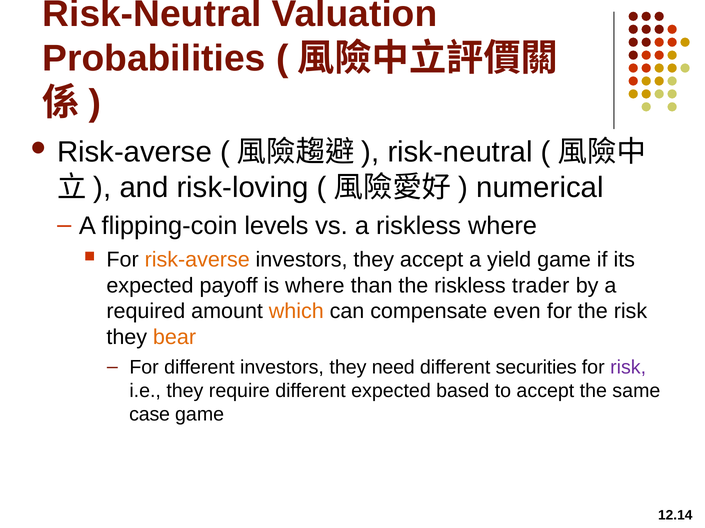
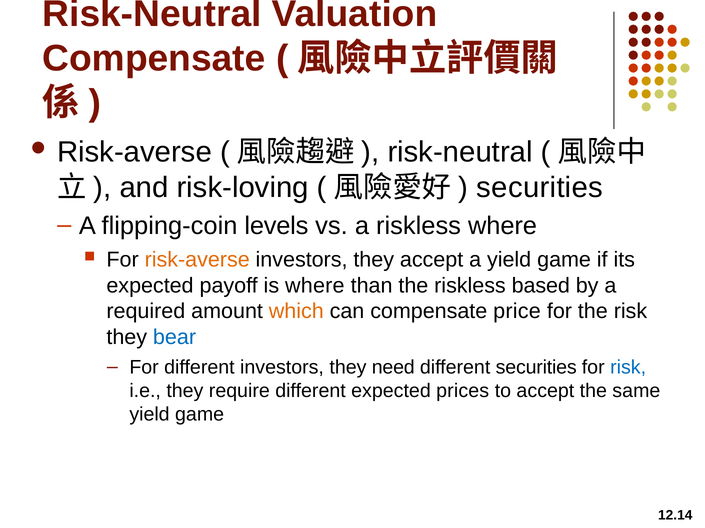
Probabilities: Probabilities -> Compensate (154, 59)
numerical: numerical -> securities (540, 188)
trader: trader -> based (541, 286)
even: even -> price (517, 312)
bear colour: orange -> blue (175, 338)
risk colour: purple -> blue (628, 368)
based: based -> prices (463, 391)
case: case -> yield (150, 415)
